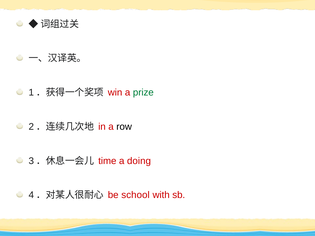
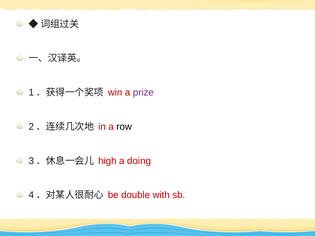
prize colour: green -> purple (143, 93)
time: time -> high (107, 161)
school: school -> double (136, 195)
